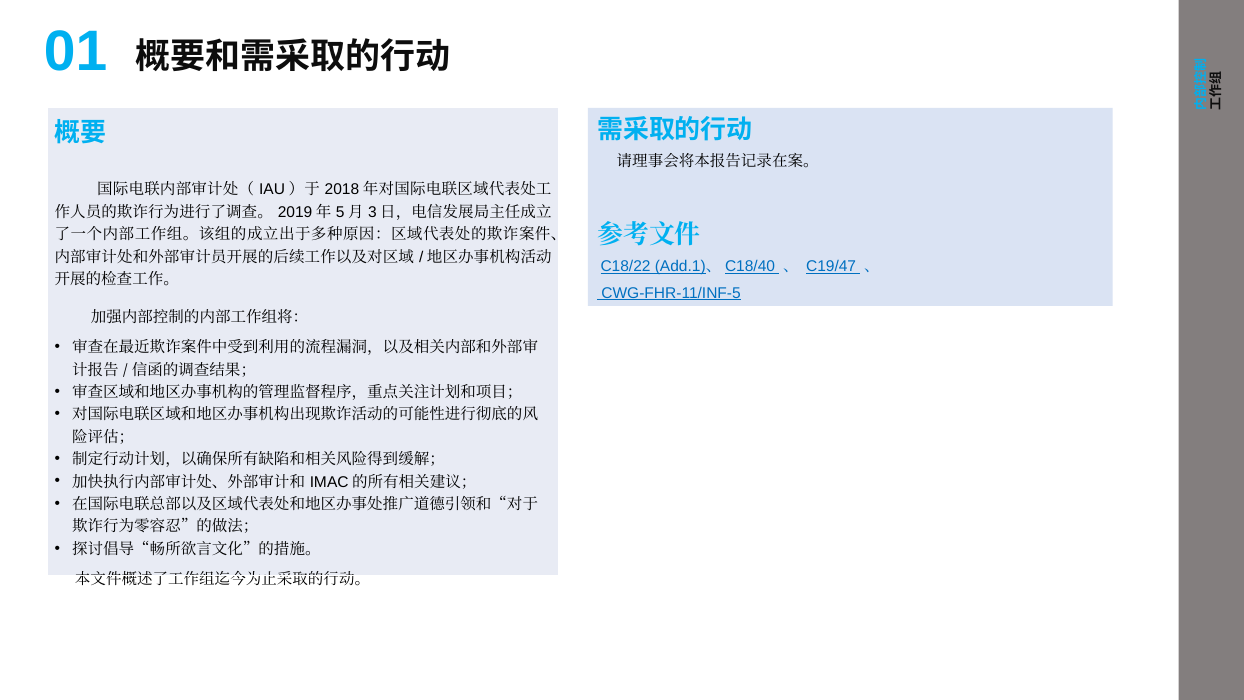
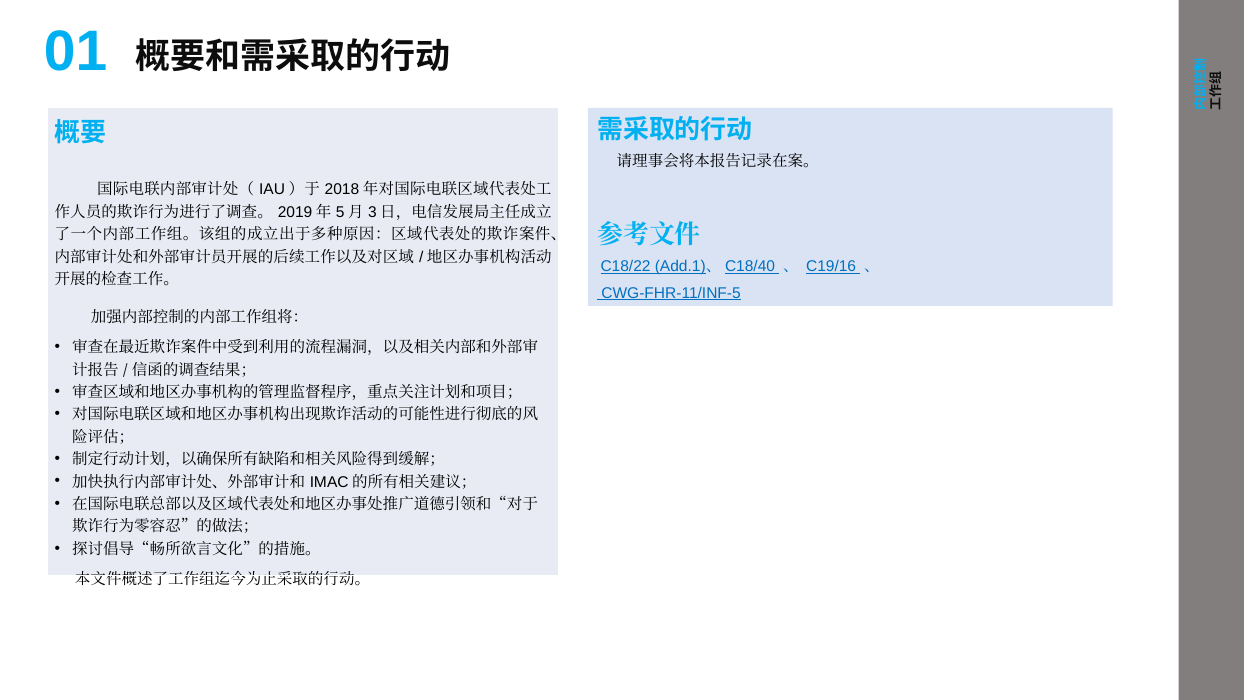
C19/47: C19/47 -> C19/16 (831, 266)
